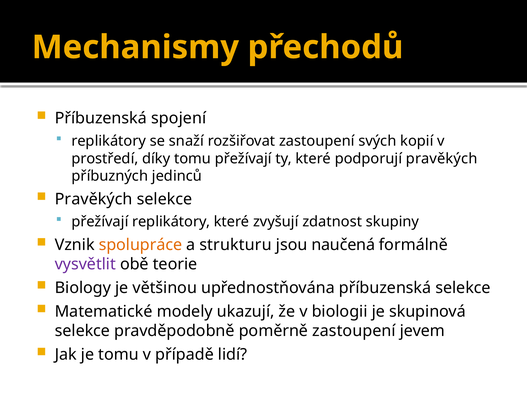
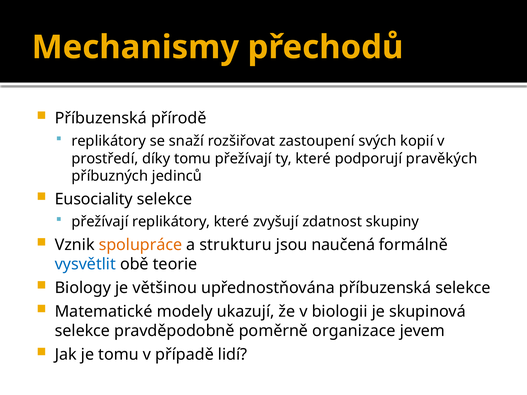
spojení: spojení -> přírodě (179, 118)
Pravěkých: Pravěkých -> Eusociality (94, 199)
vysvětlit colour: purple -> blue (85, 264)
poměrně zastoupení: zastoupení -> organizace (354, 331)
